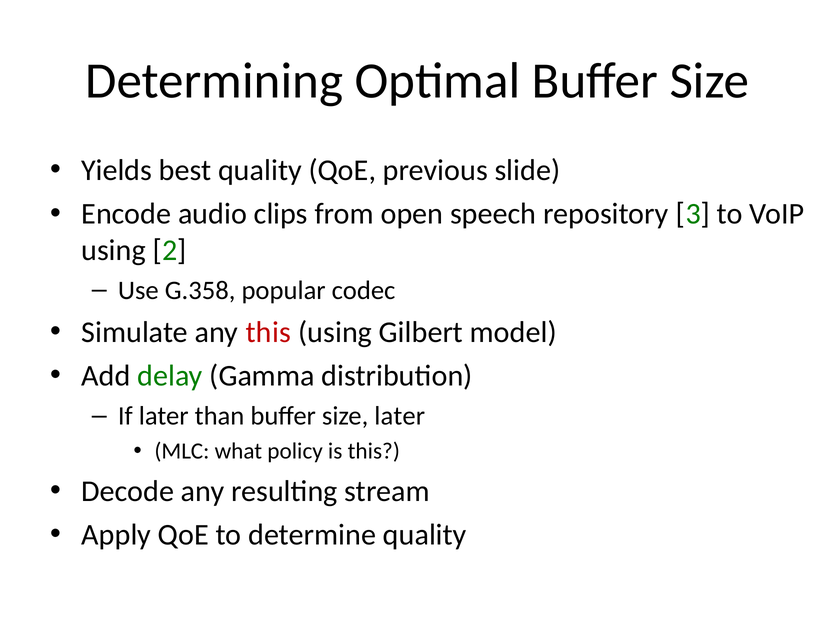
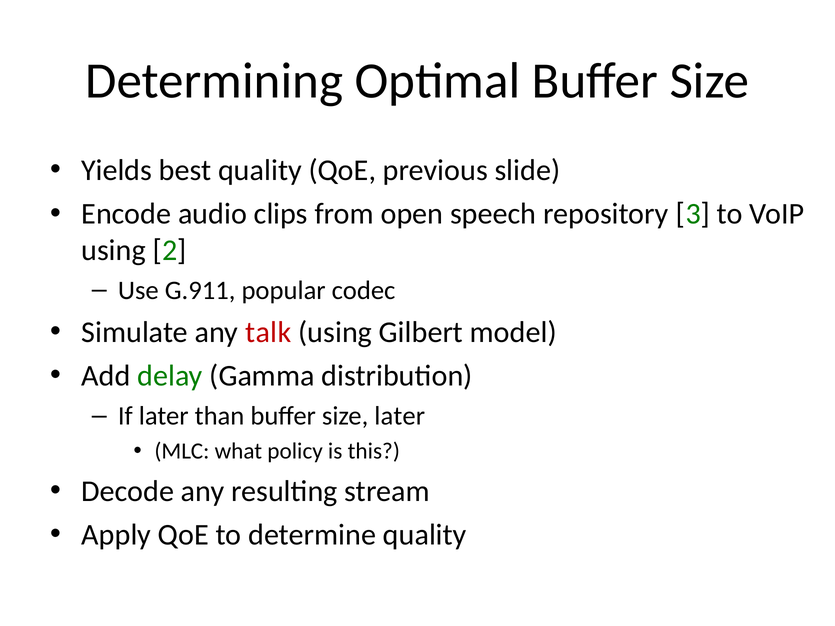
G.358: G.358 -> G.911 (200, 291)
any this: this -> talk (268, 332)
